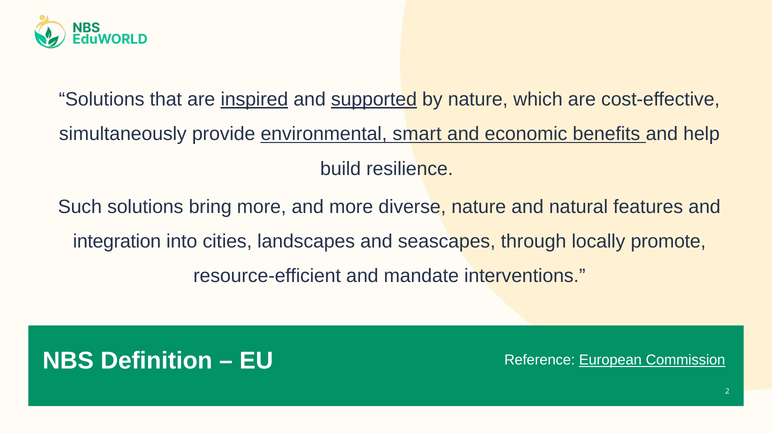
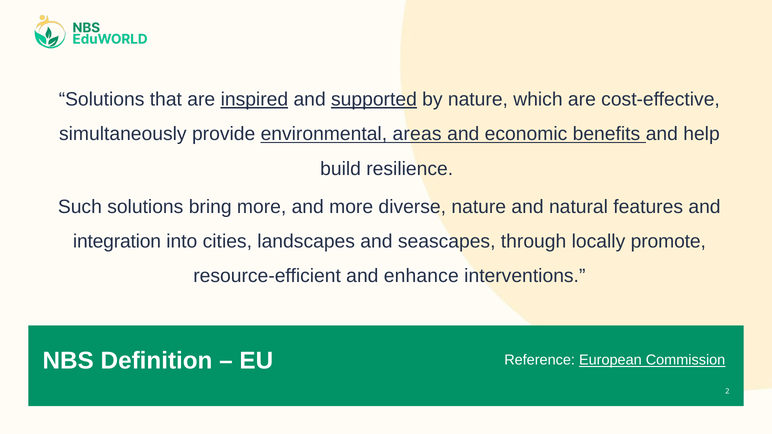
smart: smart -> areas (417, 134)
mandate: mandate -> enhance (421, 276)
